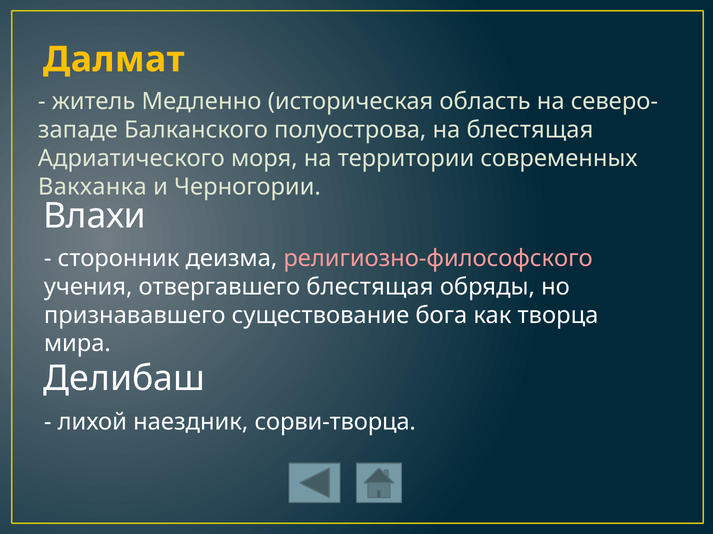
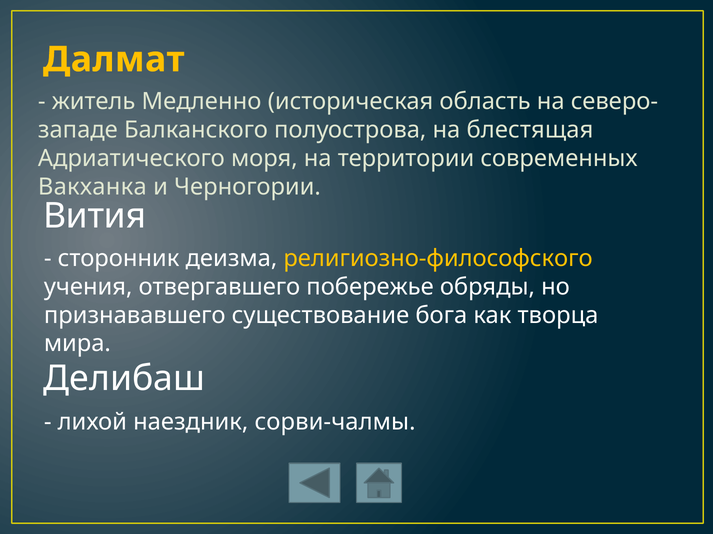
Влахи: Влахи -> Вития (95, 216)
религиозно-философского colour: pink -> yellow (438, 259)
отвергавшего блестящая: блестящая -> побережье (370, 287)
сорви-творца: сорви-творца -> сорви-чалмы (335, 423)
